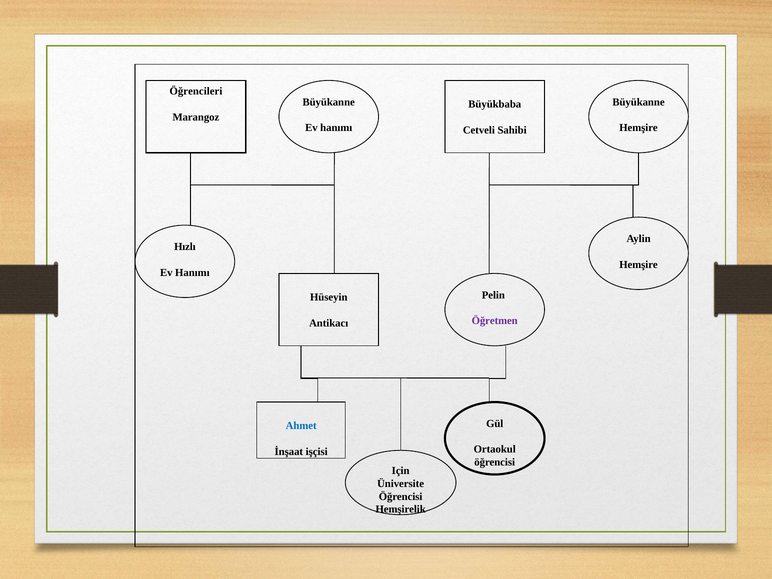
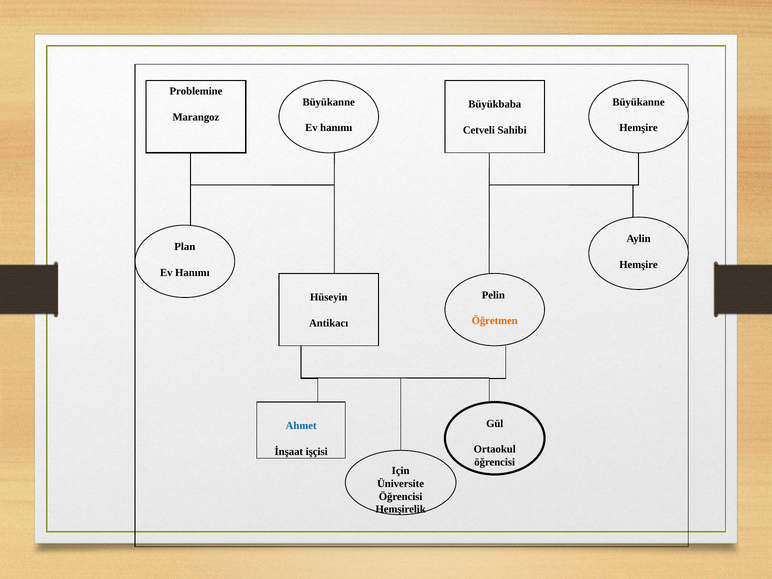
Öğrencileri: Öğrencileri -> Problemine (196, 91)
Hızlı: Hızlı -> Plan (185, 247)
Öğretmen colour: purple -> orange (495, 321)
